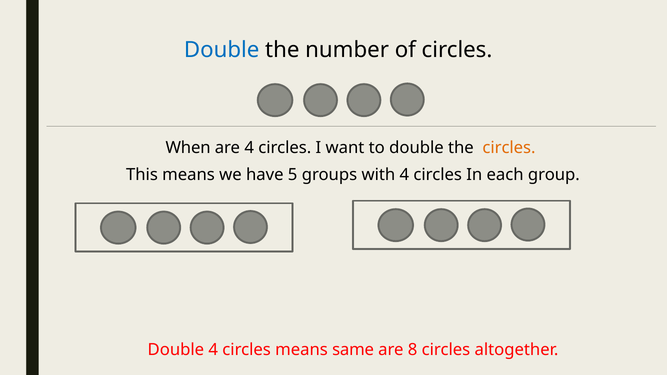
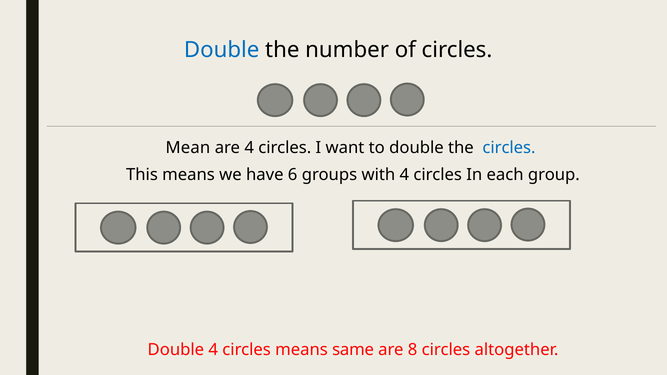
When: When -> Mean (188, 148)
circles colour: orange -> blue (509, 148)
5: 5 -> 6 (293, 175)
